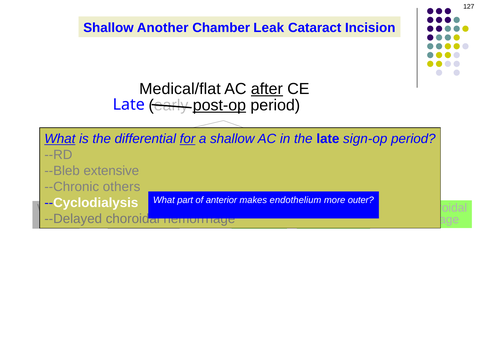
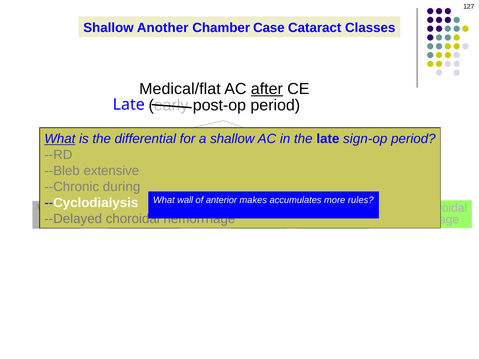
Chamber Leak: Leak -> Case (269, 28)
Cataract Incision: Incision -> Classes (370, 28)
post-op underline: present -> none (219, 105)
for underline: present -> none (188, 139)
others: others -> during (122, 187)
part: part -> wall (185, 200)
endothelium: endothelium -> accumulates (296, 200)
outer: outer -> rules (361, 200)
